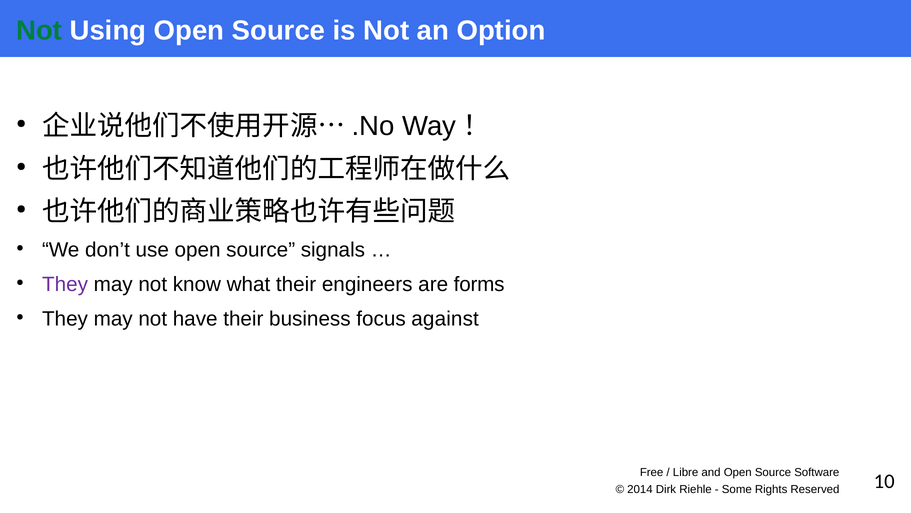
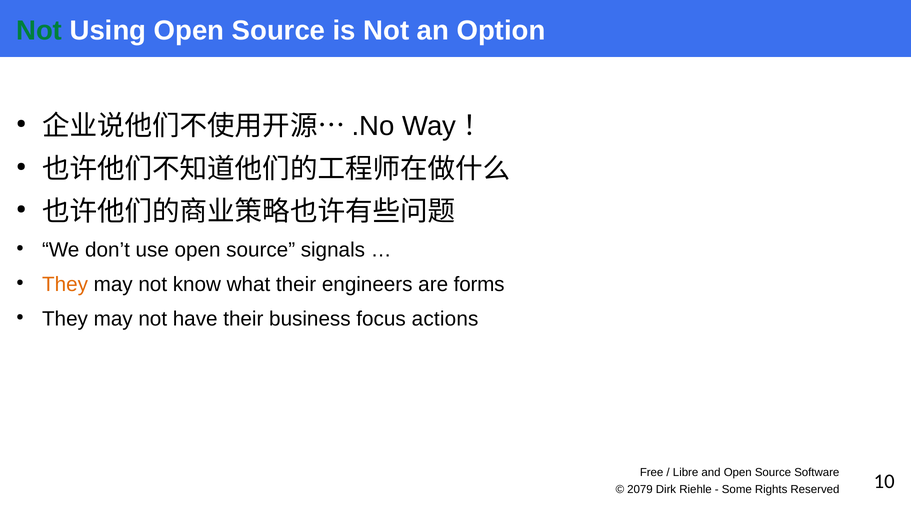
They colour: purple -> orange (65, 284)
against: against -> actions (445, 319)
2014: 2014 -> 2079 (640, 489)
